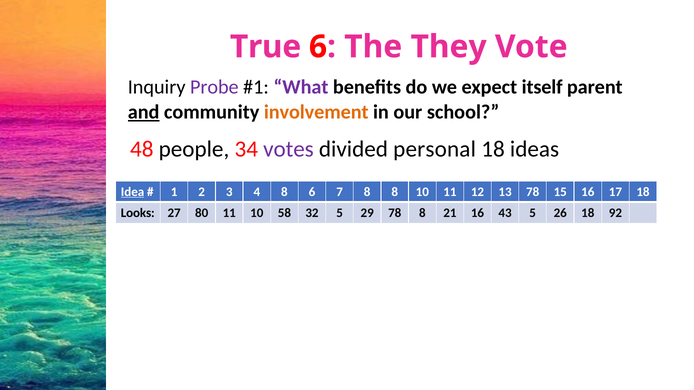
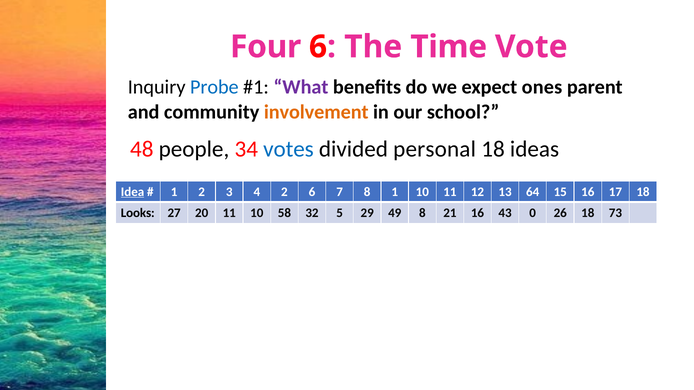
True: True -> Four (266, 47)
They: They -> Time (449, 47)
Probe colour: purple -> blue (214, 87)
itself: itself -> ones (542, 87)
and underline: present -> none (144, 112)
votes colour: purple -> blue (289, 149)
4 8: 8 -> 2 (284, 192)
8 8: 8 -> 1 (395, 192)
13 78: 78 -> 64 (533, 192)
80: 80 -> 20 (202, 213)
29 78: 78 -> 49 (395, 213)
43 5: 5 -> 0 (533, 213)
92: 92 -> 73 (615, 213)
